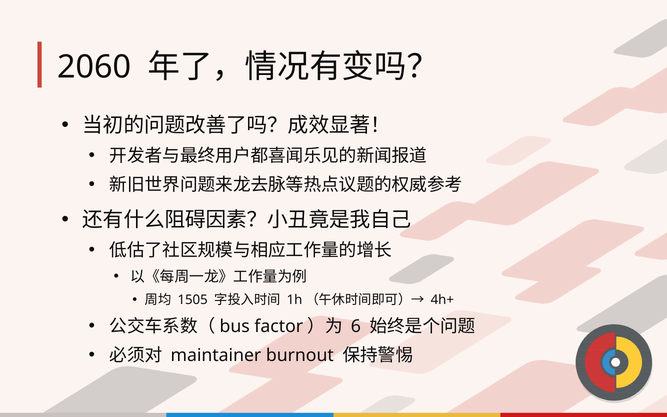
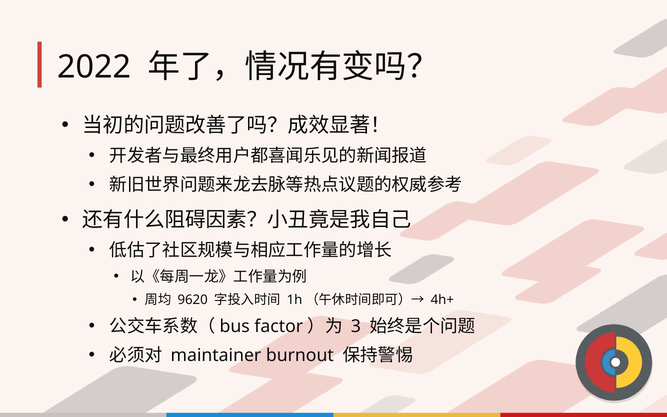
2060: 2060 -> 2022 (94, 67)
1505: 1505 -> 9620 (193, 300)
6: 6 -> 3 (356, 326)
